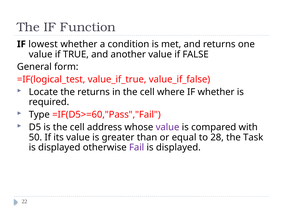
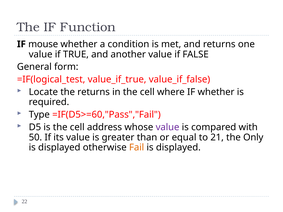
lowest: lowest -> mouse (43, 44)
28: 28 -> 21 (217, 137)
Task: Task -> Only (253, 137)
Fail colour: purple -> orange (137, 148)
